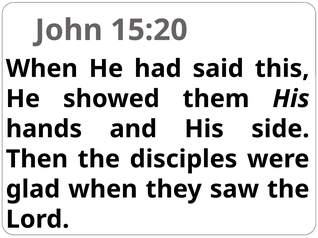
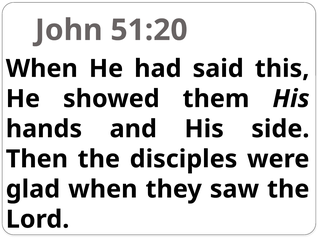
15:20: 15:20 -> 51:20 (149, 30)
